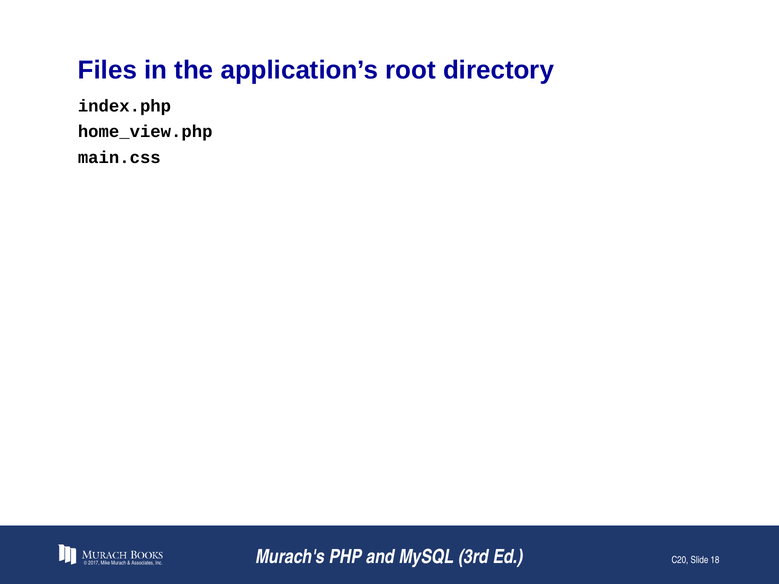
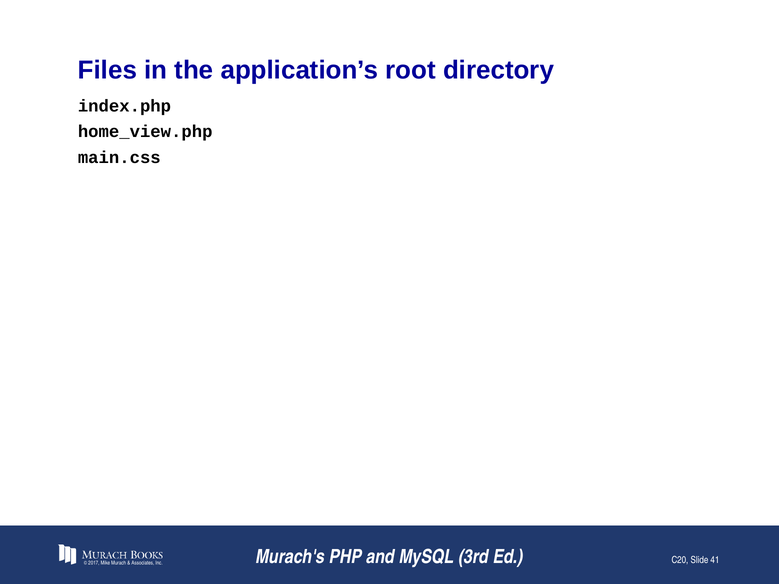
18: 18 -> 41 (715, 561)
